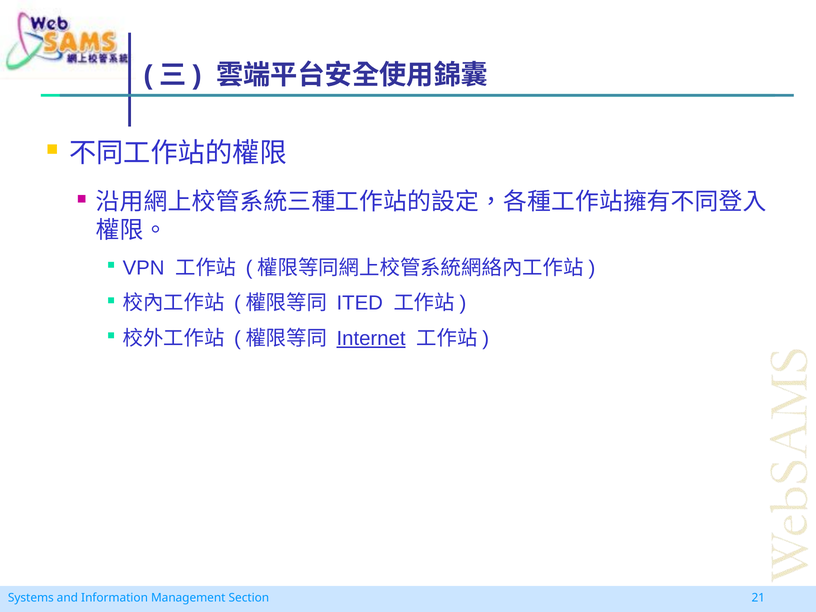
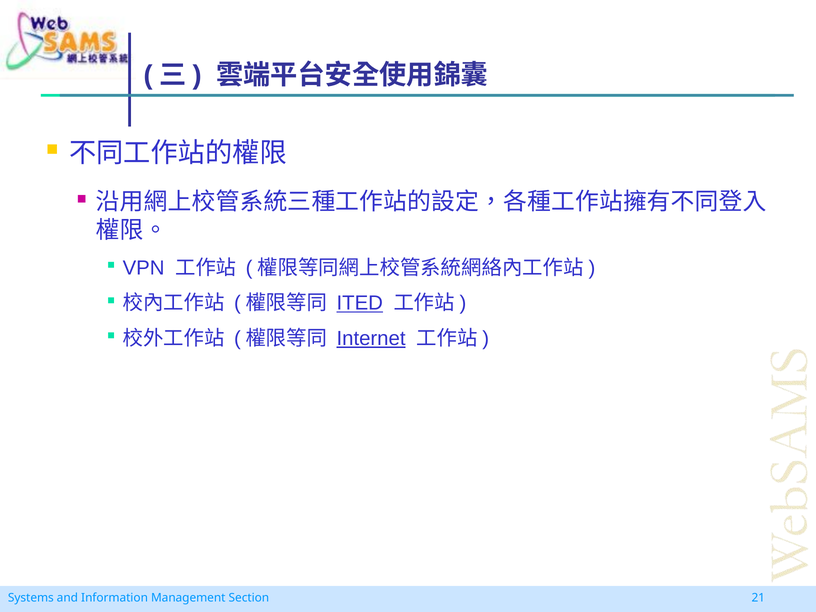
ITED underline: none -> present (360, 303)
